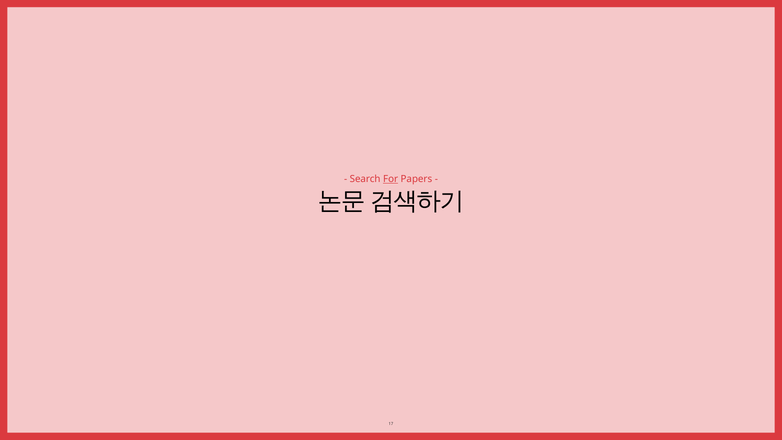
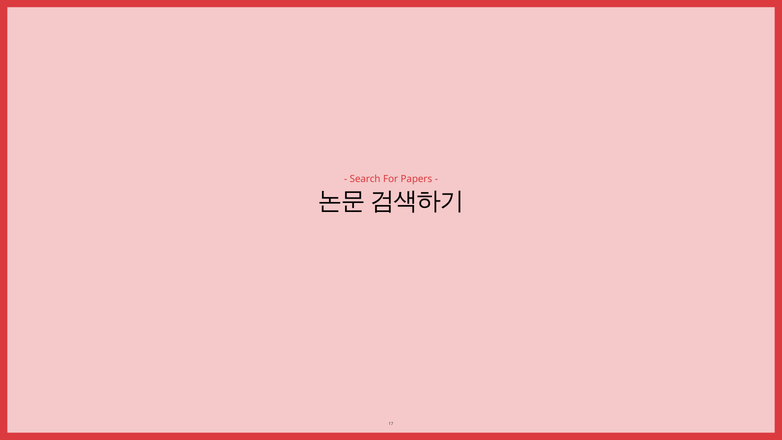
For underline: present -> none (391, 179)
